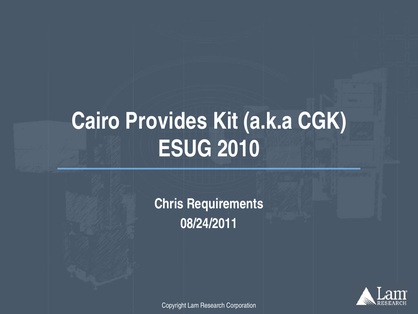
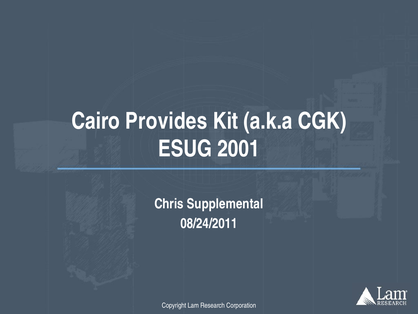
2010: 2010 -> 2001 (239, 149)
Requirements: Requirements -> Supplemental (225, 204)
